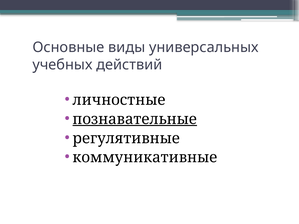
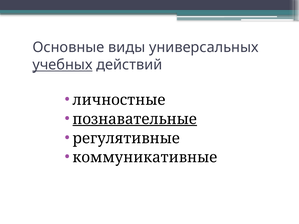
учебных underline: none -> present (62, 65)
